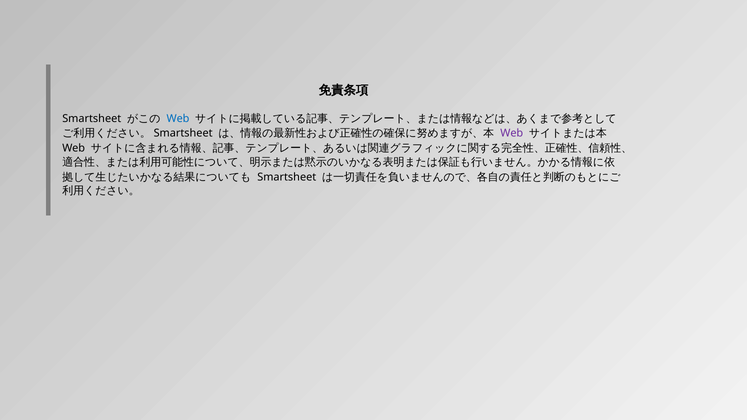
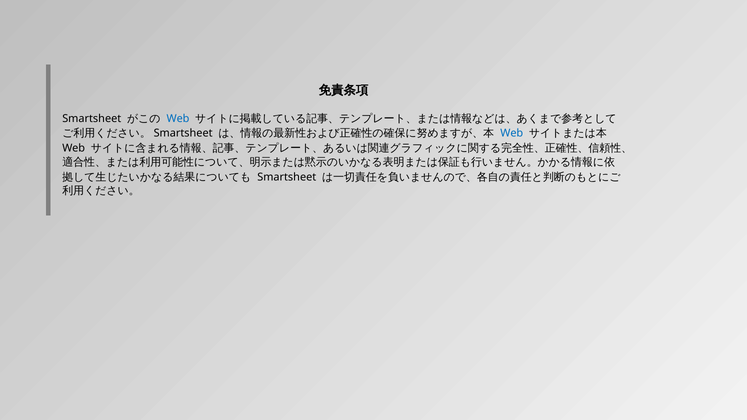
Web colour: purple -> blue (512, 133)
